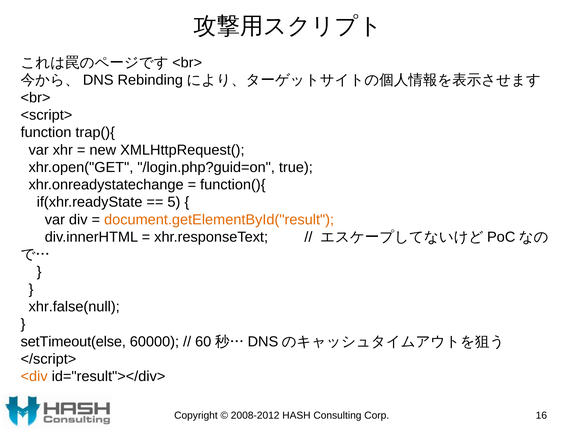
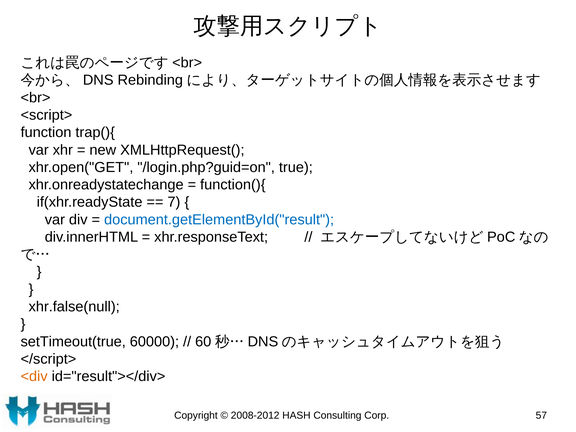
5: 5 -> 7 (174, 202)
document.getElementById("result colour: orange -> blue (219, 220)
setTimeout(else: setTimeout(else -> setTimeout(true (73, 342)
16: 16 -> 57 (541, 415)
